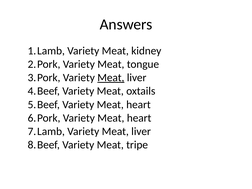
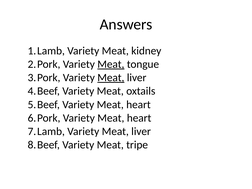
Meat underline: none -> present (111, 64)
